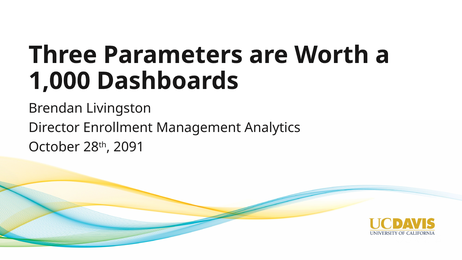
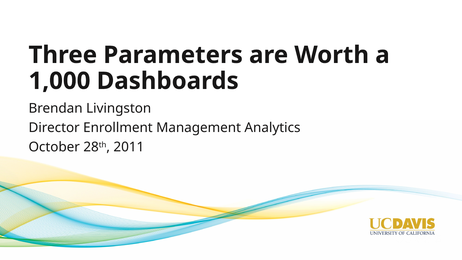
2091: 2091 -> 2011 (129, 147)
